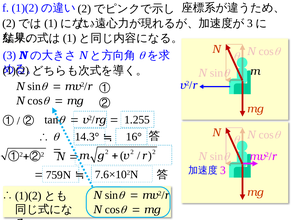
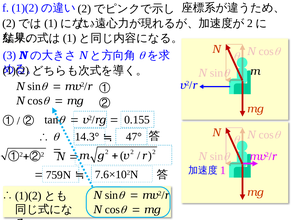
3: 3 -> 2 (250, 23)
1.255: 1.255 -> 0.155 (137, 120)
16°: 16° -> 47° (134, 137)
3: 3 -> 1 (223, 170)
